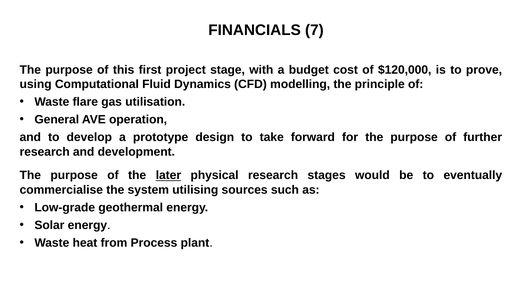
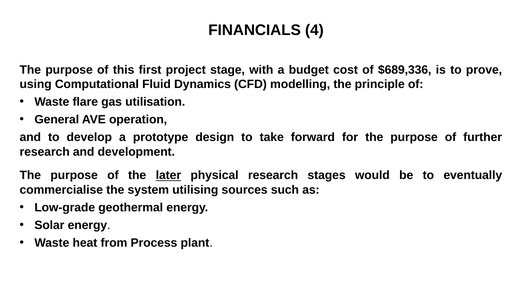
7: 7 -> 4 (314, 30)
$120,000: $120,000 -> $689,336 (405, 70)
